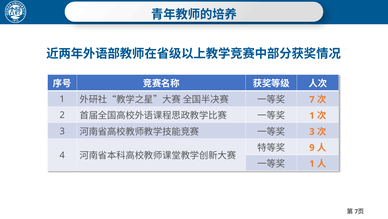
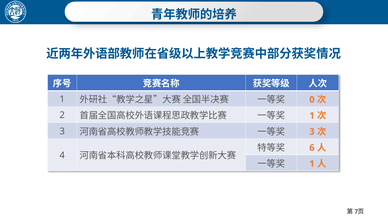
7: 7 -> 0 (312, 99)
9: 9 -> 6 (312, 147)
